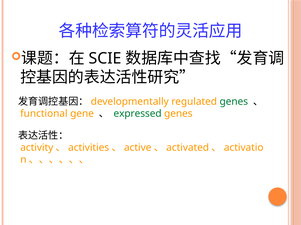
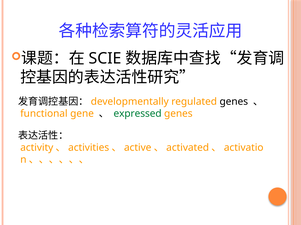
genes colour: green -> black (234, 102)
